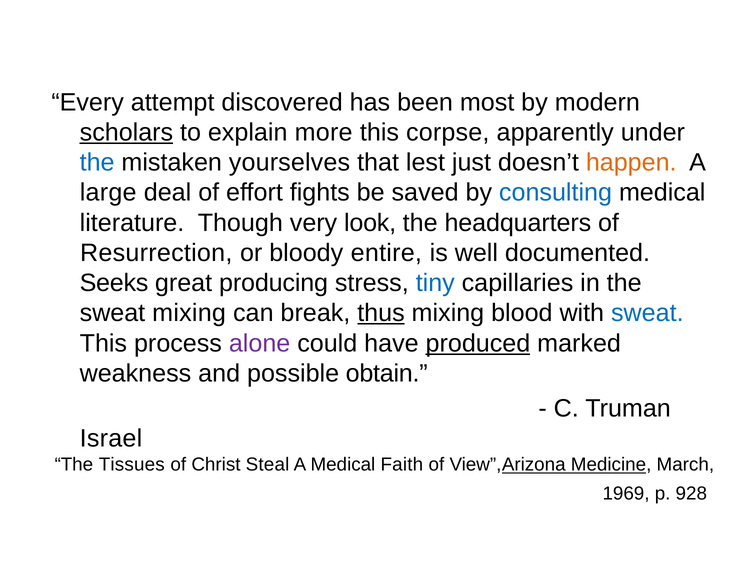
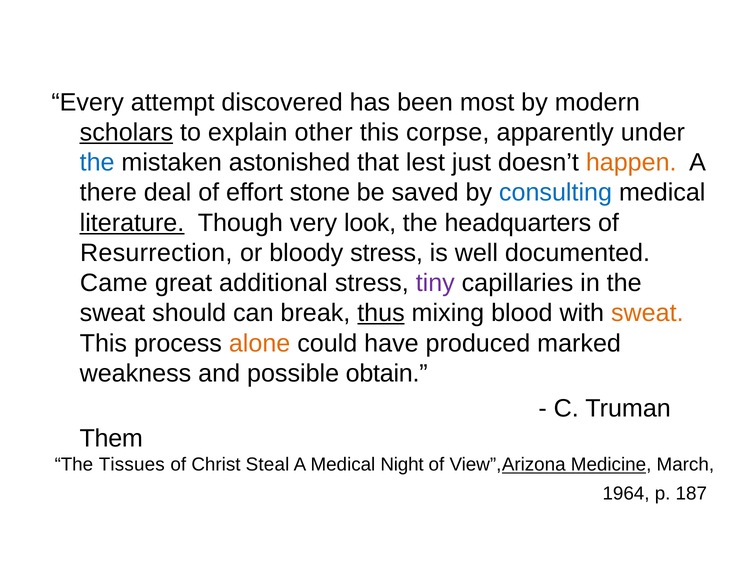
more: more -> other (324, 132)
yourselves: yourselves -> astonished (290, 162)
large: large -> there (108, 193)
fights: fights -> stone (320, 193)
literature underline: none -> present (132, 223)
bloody entire: entire -> stress (387, 253)
Seeks: Seeks -> Came (114, 283)
producing: producing -> additional (273, 283)
tiny colour: blue -> purple (435, 283)
sweat mixing: mixing -> should (189, 313)
sweat colour: blue -> orange (647, 313)
alone colour: purple -> orange (260, 343)
produced underline: present -> none (478, 343)
Israel: Israel -> Them (111, 439)
Faith: Faith -> Night (402, 464)
1969: 1969 -> 1964 (626, 493)
928: 928 -> 187 (691, 493)
